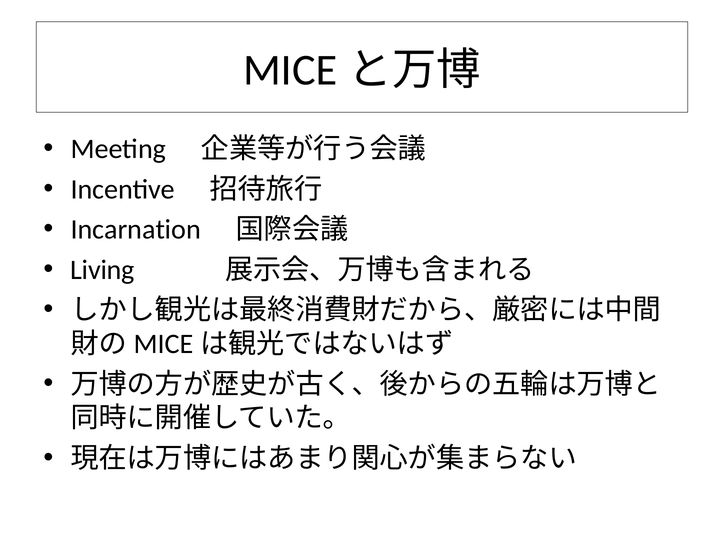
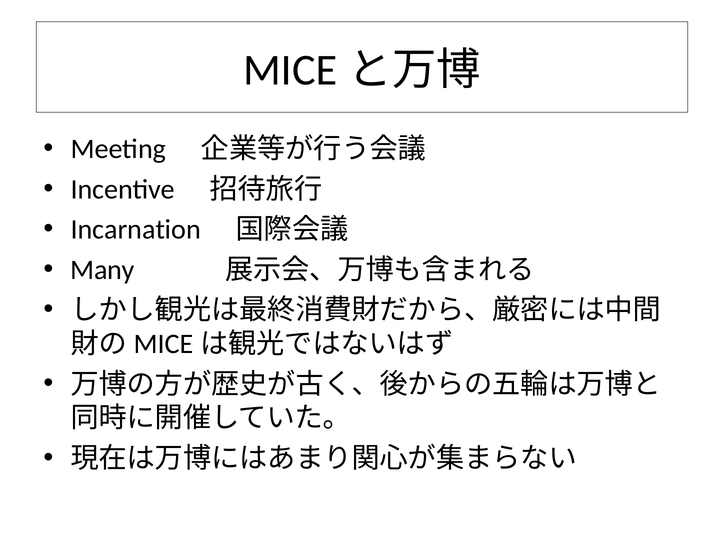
Living: Living -> Many (102, 270)
